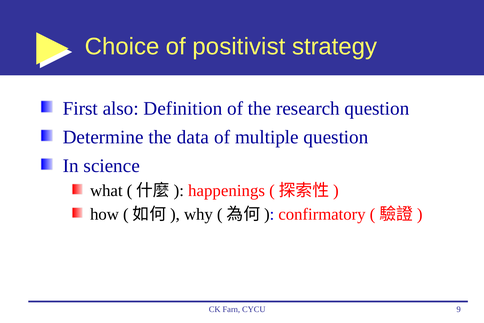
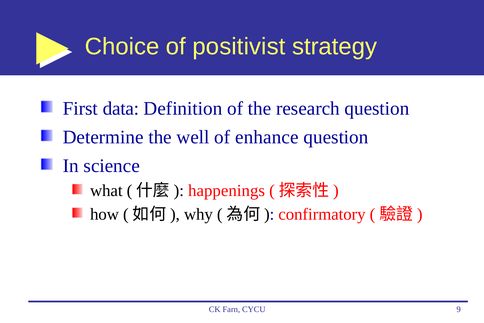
also: also -> data (121, 108)
data: data -> well (193, 137)
multiple: multiple -> enhance (267, 137)
